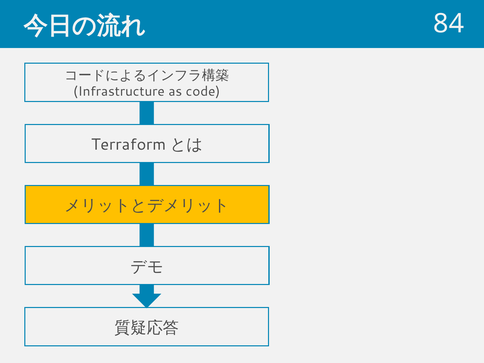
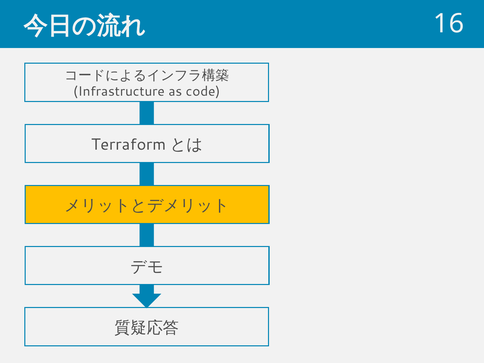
84: 84 -> 16 (449, 24)
